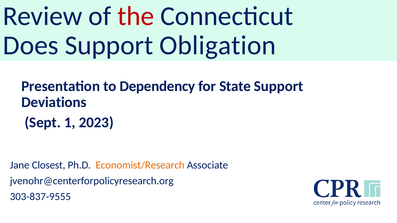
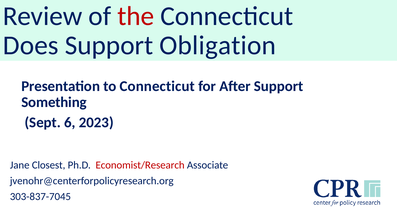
to Dependency: Dependency -> Connecticut (157, 86)
State: State -> After (235, 86)
Deviations: Deviations -> Something (54, 102)
1: 1 -> 6 (70, 123)
Economist/Research colour: orange -> red (140, 165)
303-837-9555: 303-837-9555 -> 303-837-7045 (40, 197)
